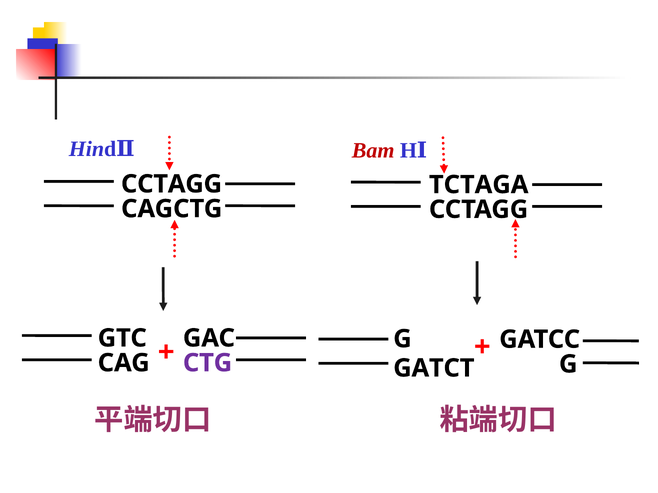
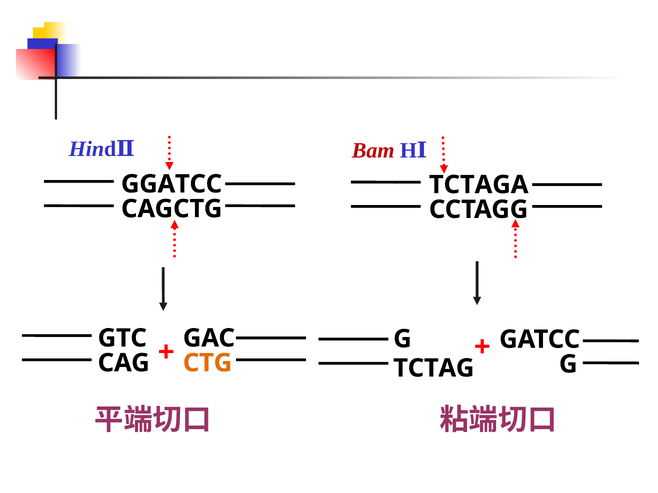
CCTAGG: CCTAGG -> GGATCC (172, 184)
CTG colour: purple -> orange (208, 363)
GATCT: GATCT -> TCTAG (434, 368)
